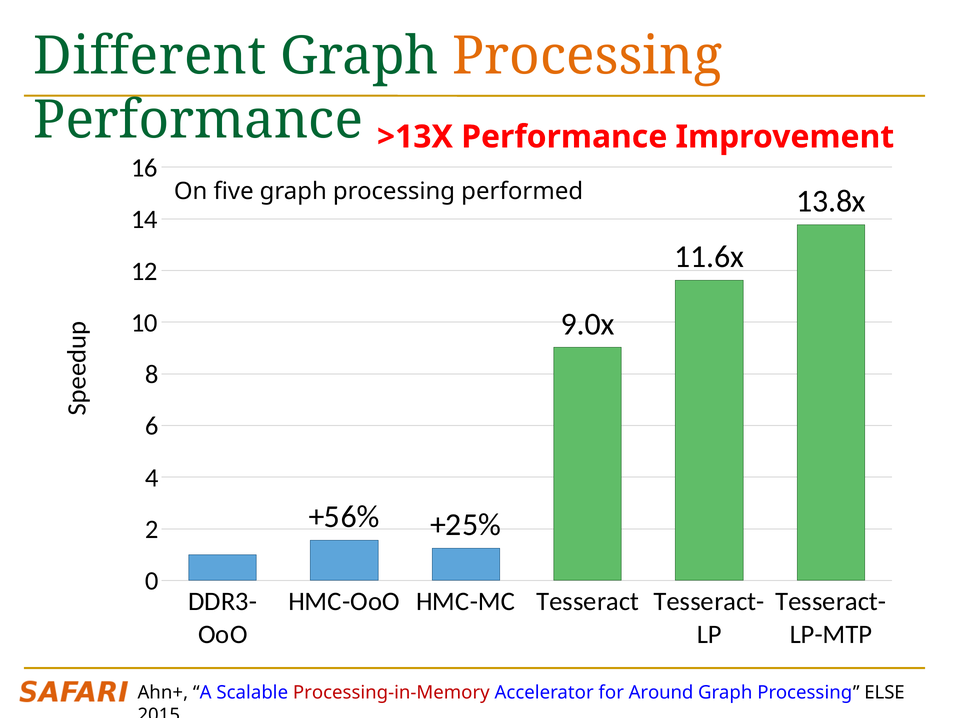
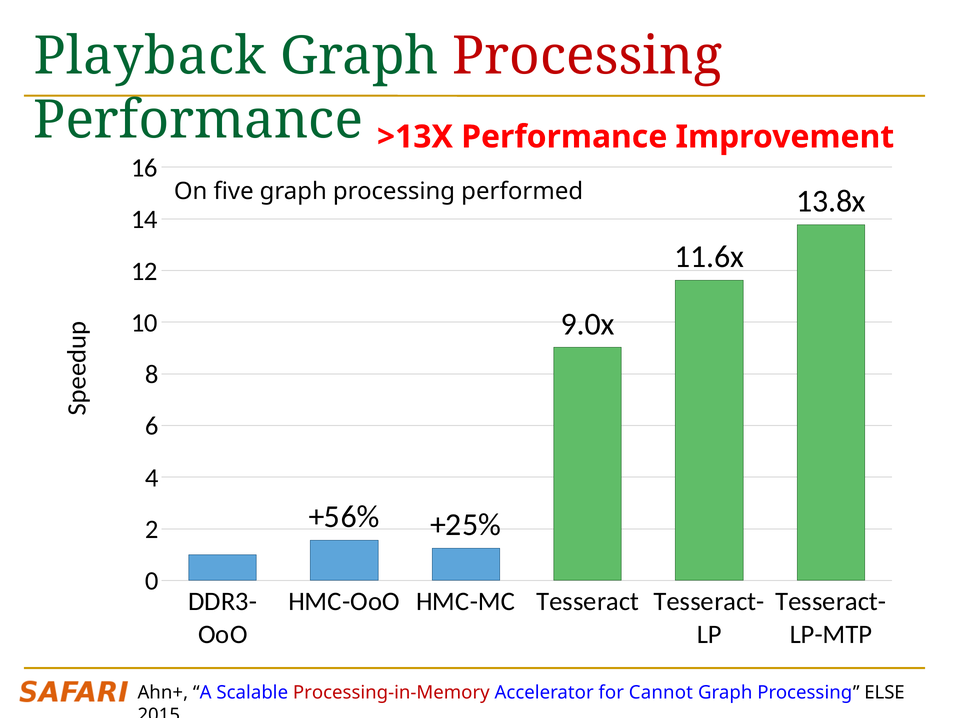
Different: Different -> Playback (150, 56)
Processing colour: orange -> red (587, 56)
Around: Around -> Cannot (661, 693)
